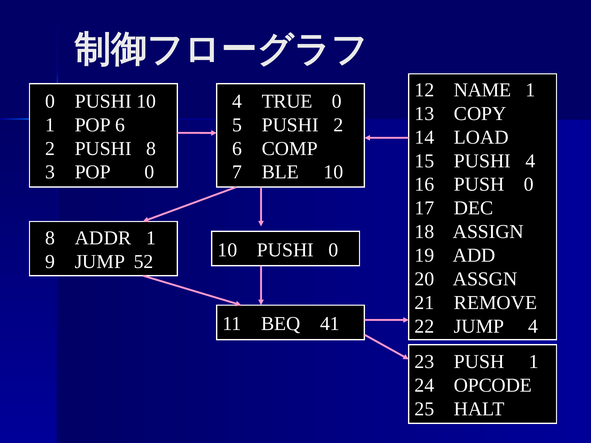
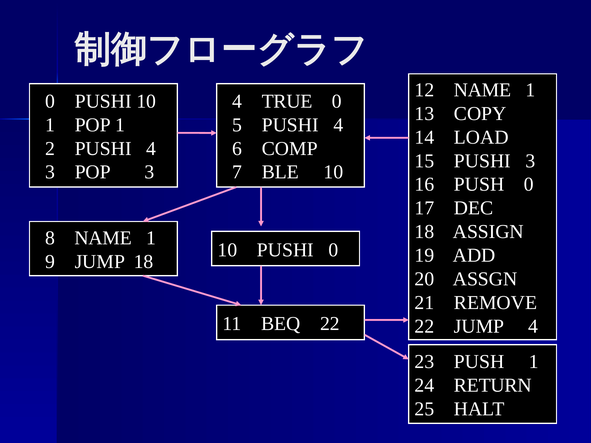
POP 6: 6 -> 1 (120, 125)
5 PUSHI 2: 2 -> 4 (338, 125)
2 PUSHI 8: 8 -> 4 (151, 149)
PUSHI 4: 4 -> 3 (530, 161)
POP 0: 0 -> 3 (149, 172)
8 ADDR: ADDR -> NAME (103, 238)
JUMP 52: 52 -> 18 (144, 262)
BEQ 41: 41 -> 22 (330, 324)
OPCODE: OPCODE -> RETURN (493, 386)
